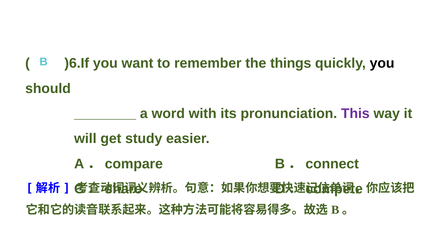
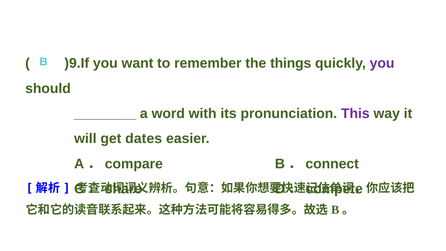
)6.If: )6.If -> )9.If (77, 63)
you colour: black -> purple (382, 63)
study: study -> dates (144, 139)
